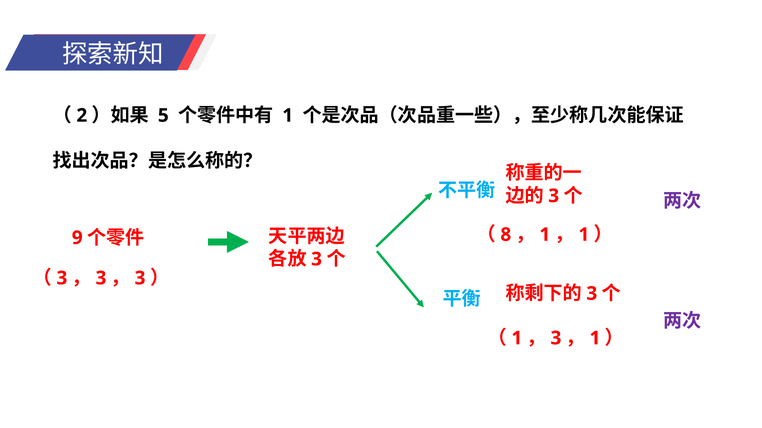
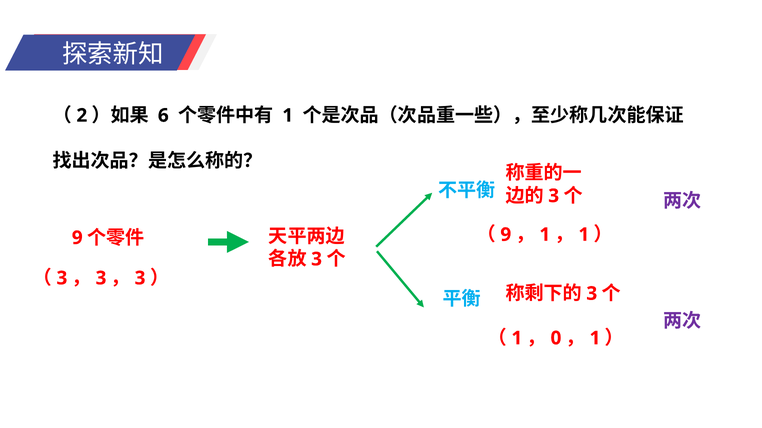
5: 5 -> 6 (163, 116)
8: 8 -> 9 (506, 235)
3: 3 -> 0 (556, 339)
